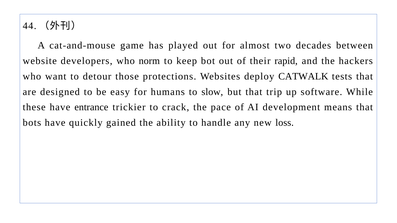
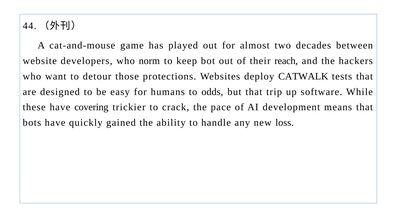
rapid: rapid -> reach (286, 61)
slow: slow -> odds (212, 92)
entrance: entrance -> covering (91, 107)
